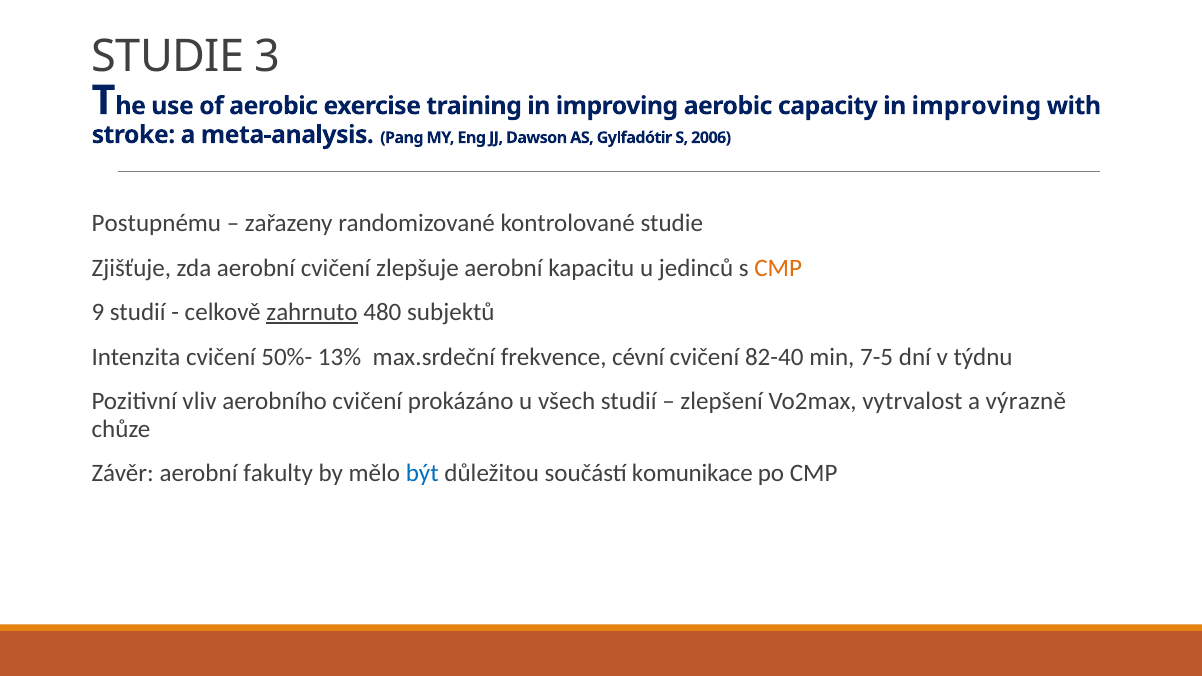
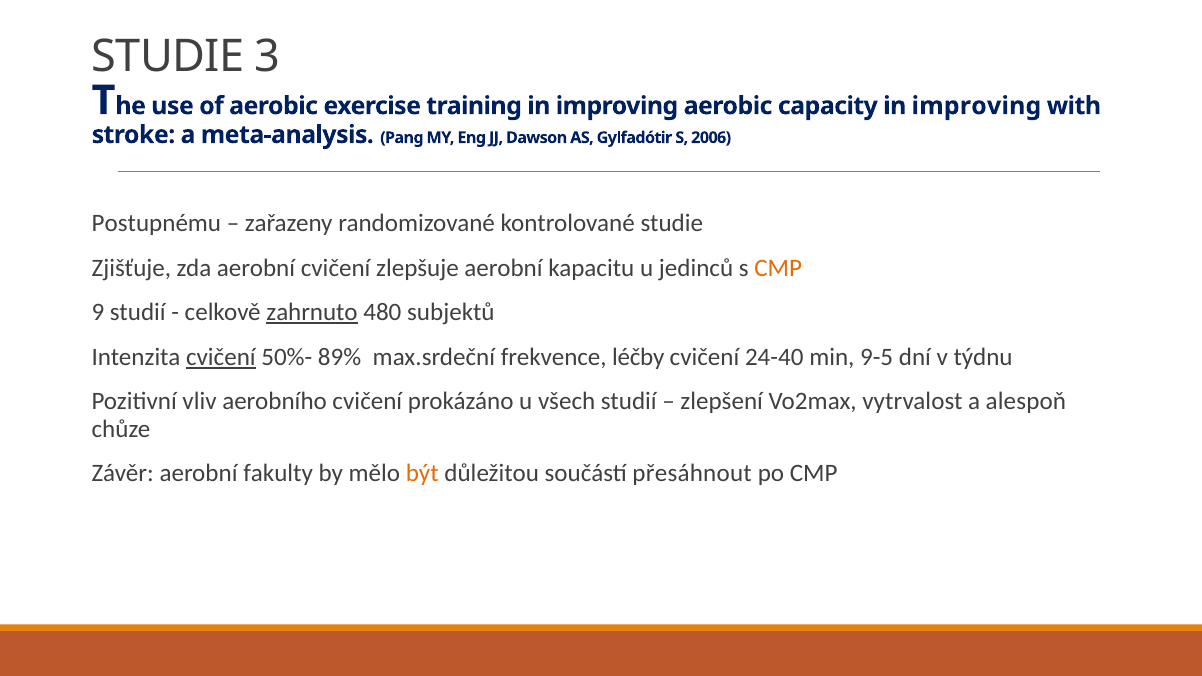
cvičení underline: none -> present (221, 357)
13%: 13% -> 89% (340, 357)
cévní: cévní -> léčby (638, 357)
82-40: 82-40 -> 24-40 (774, 357)
7-5: 7-5 -> 9-5 (877, 357)
výrazně: výrazně -> alespoň (1026, 402)
být colour: blue -> orange (422, 473)
komunikace: komunikace -> přesáhnout (692, 473)
